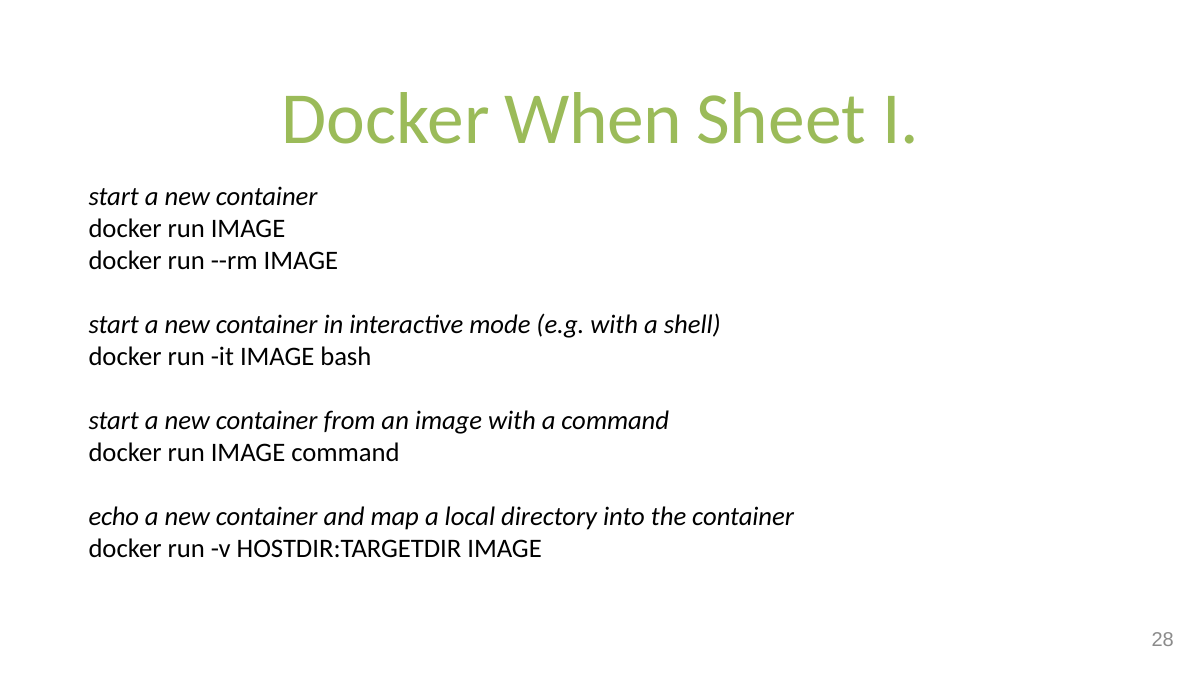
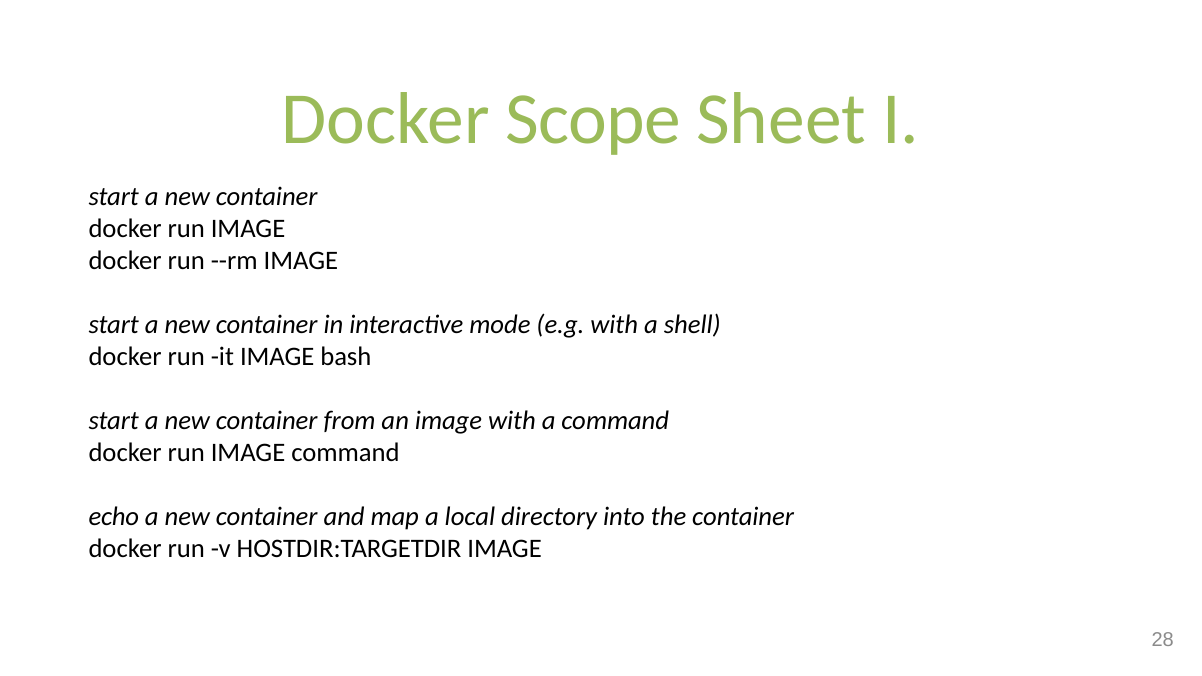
When: When -> Scope (593, 120)
